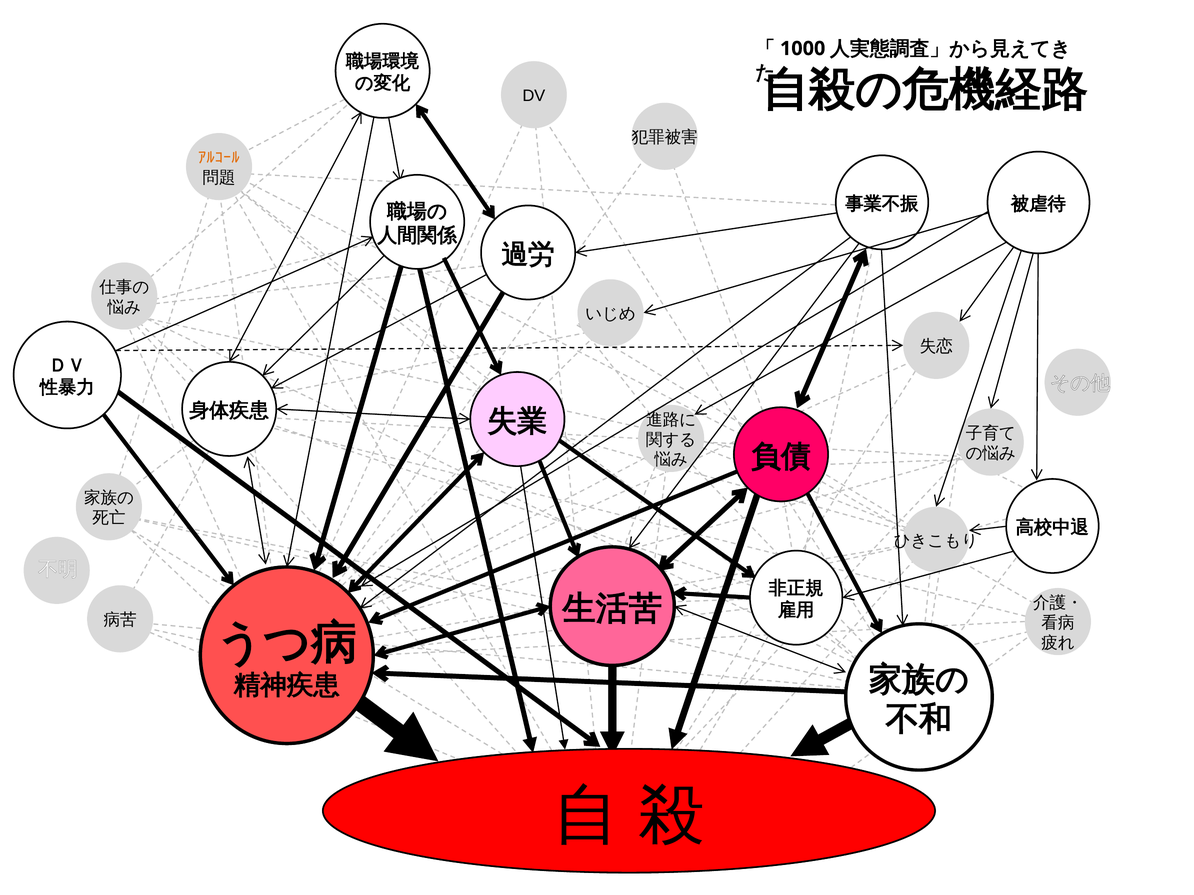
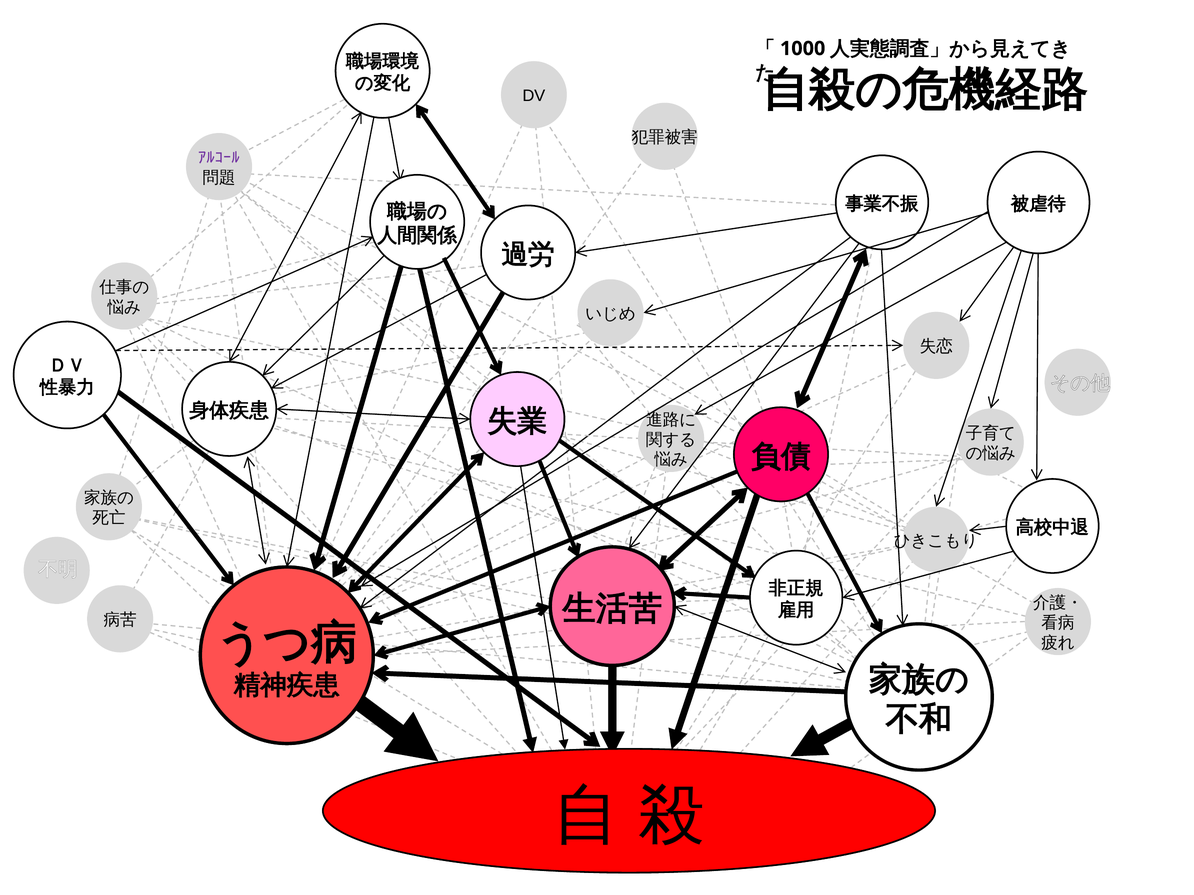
ｱﾙｺｰﾙ colour: orange -> purple (219, 158)
